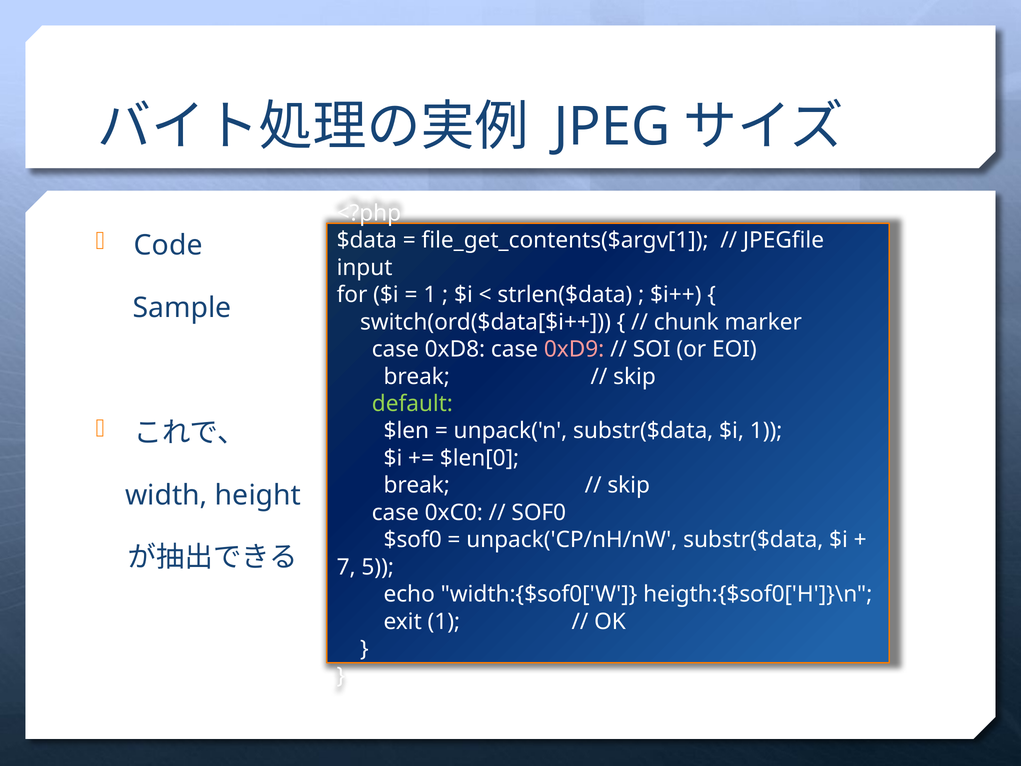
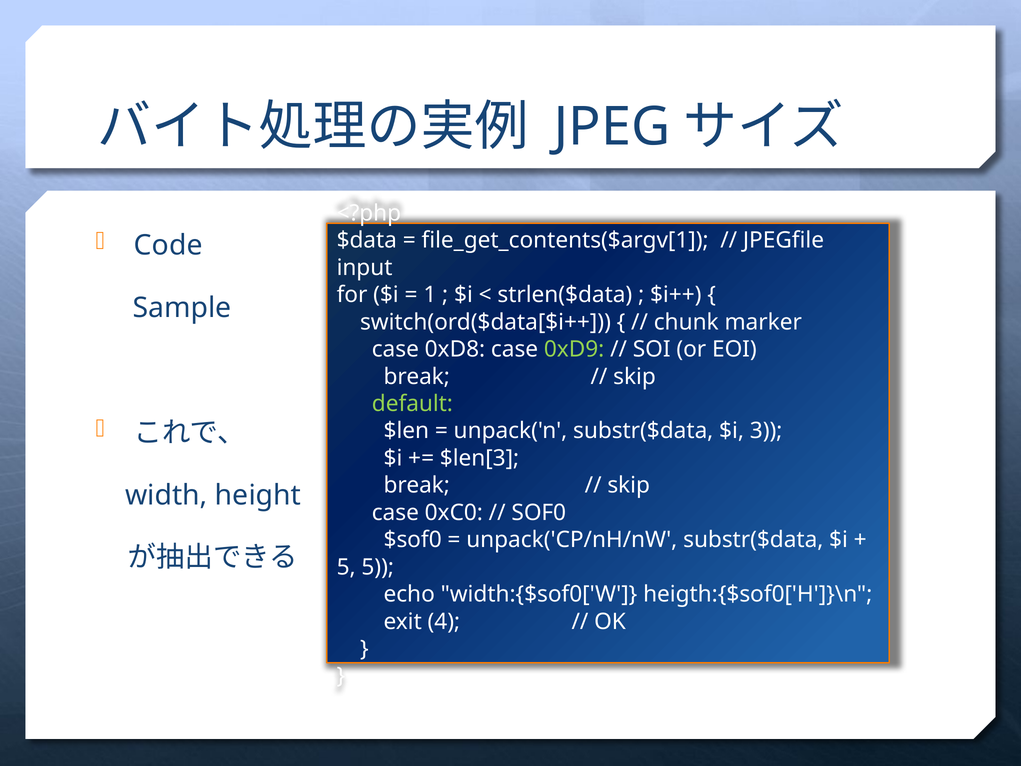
0xD9 colour: pink -> light green (574, 349)
$i 1: 1 -> 3 (766, 431)
$len[0: $len[0 -> $len[3 (480, 458)
7: 7 -> 5 (346, 567)
exit 1: 1 -> 4 (444, 621)
